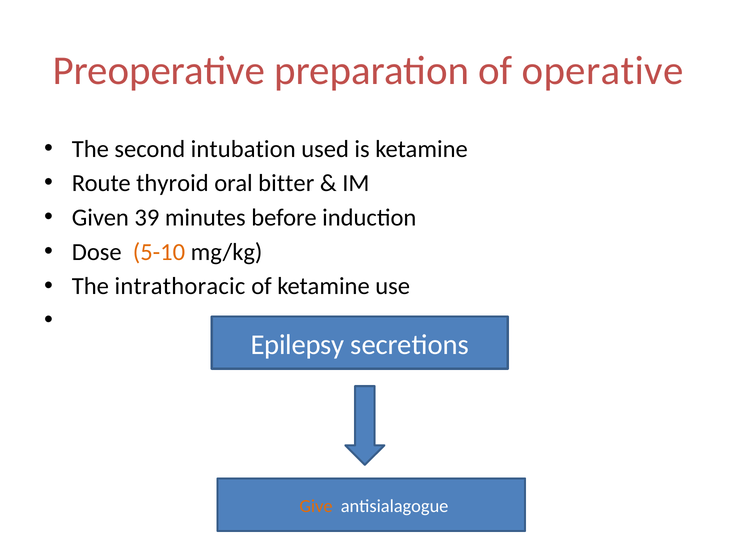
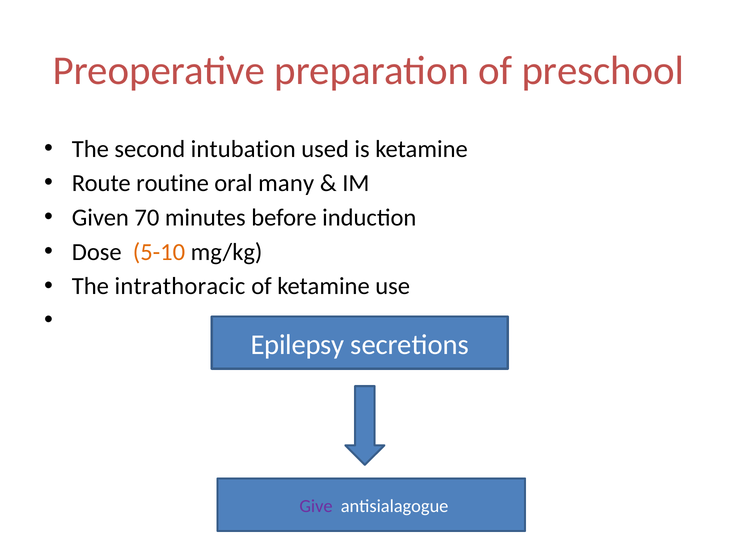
operative: operative -> preschool (603, 71)
thyroid: thyroid -> routine (173, 184)
bitter: bitter -> many (286, 184)
39: 39 -> 70 (147, 218)
Give colour: orange -> purple (316, 507)
